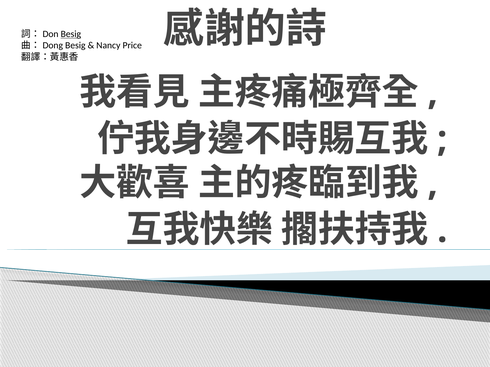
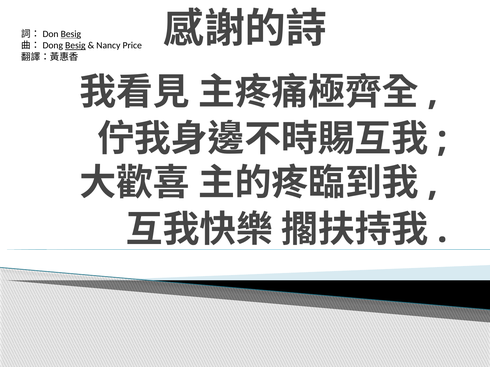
Besig underline: none -> present (75, 46)
